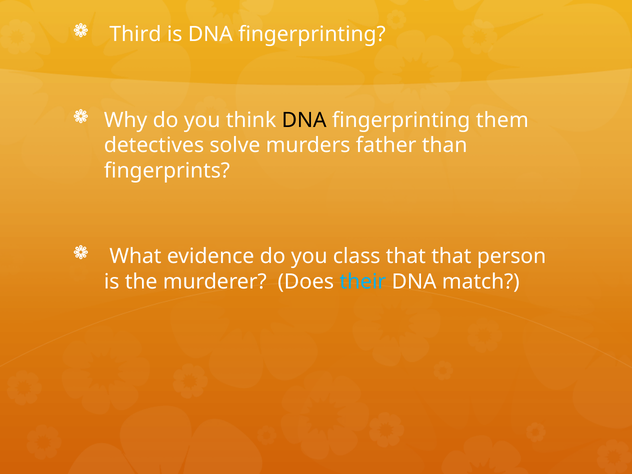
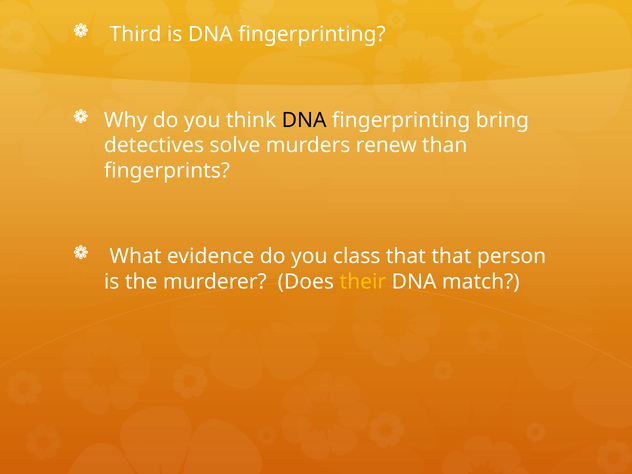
them: them -> bring (502, 120)
father: father -> renew (386, 145)
their colour: light blue -> yellow (363, 282)
